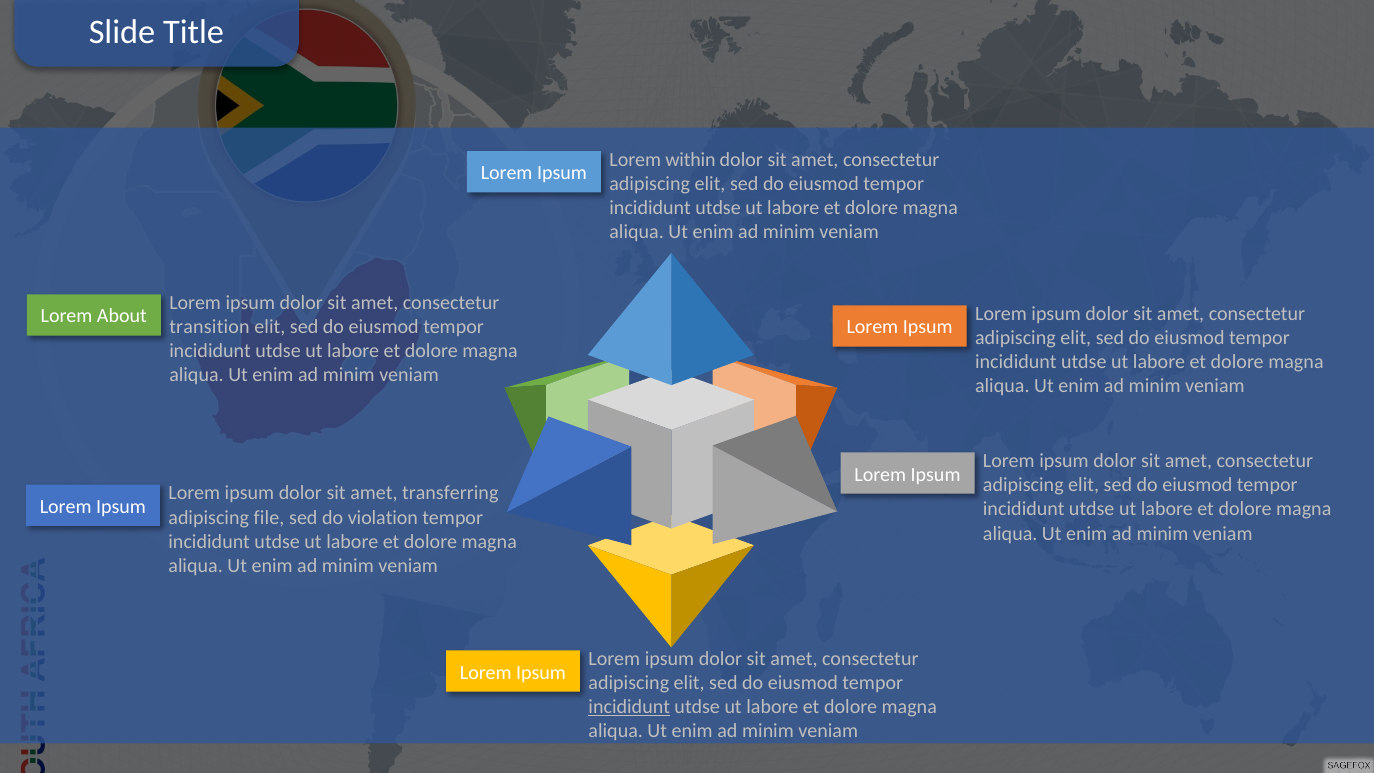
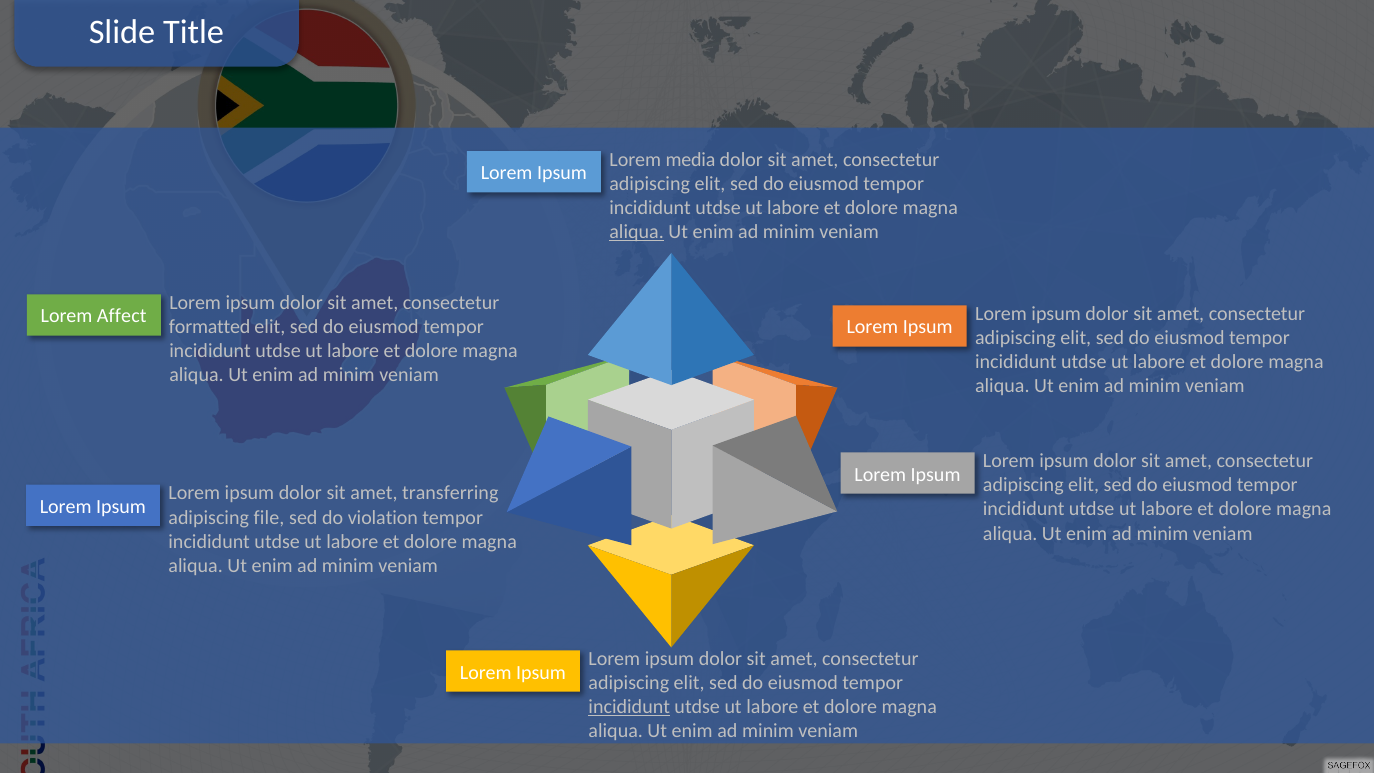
within: within -> media (690, 160)
aliqua underline: none -> present (637, 232)
About: About -> Affect (122, 316)
transition: transition -> formatted (210, 327)
